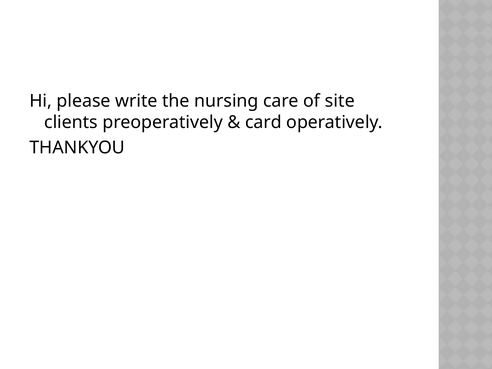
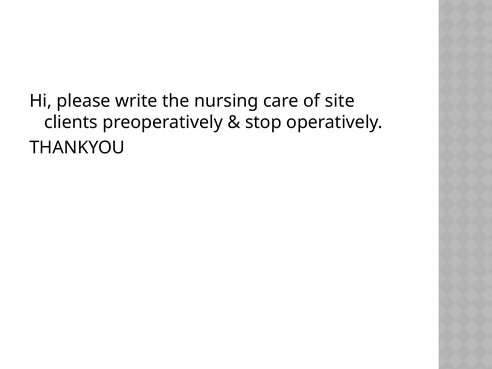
card: card -> stop (263, 122)
